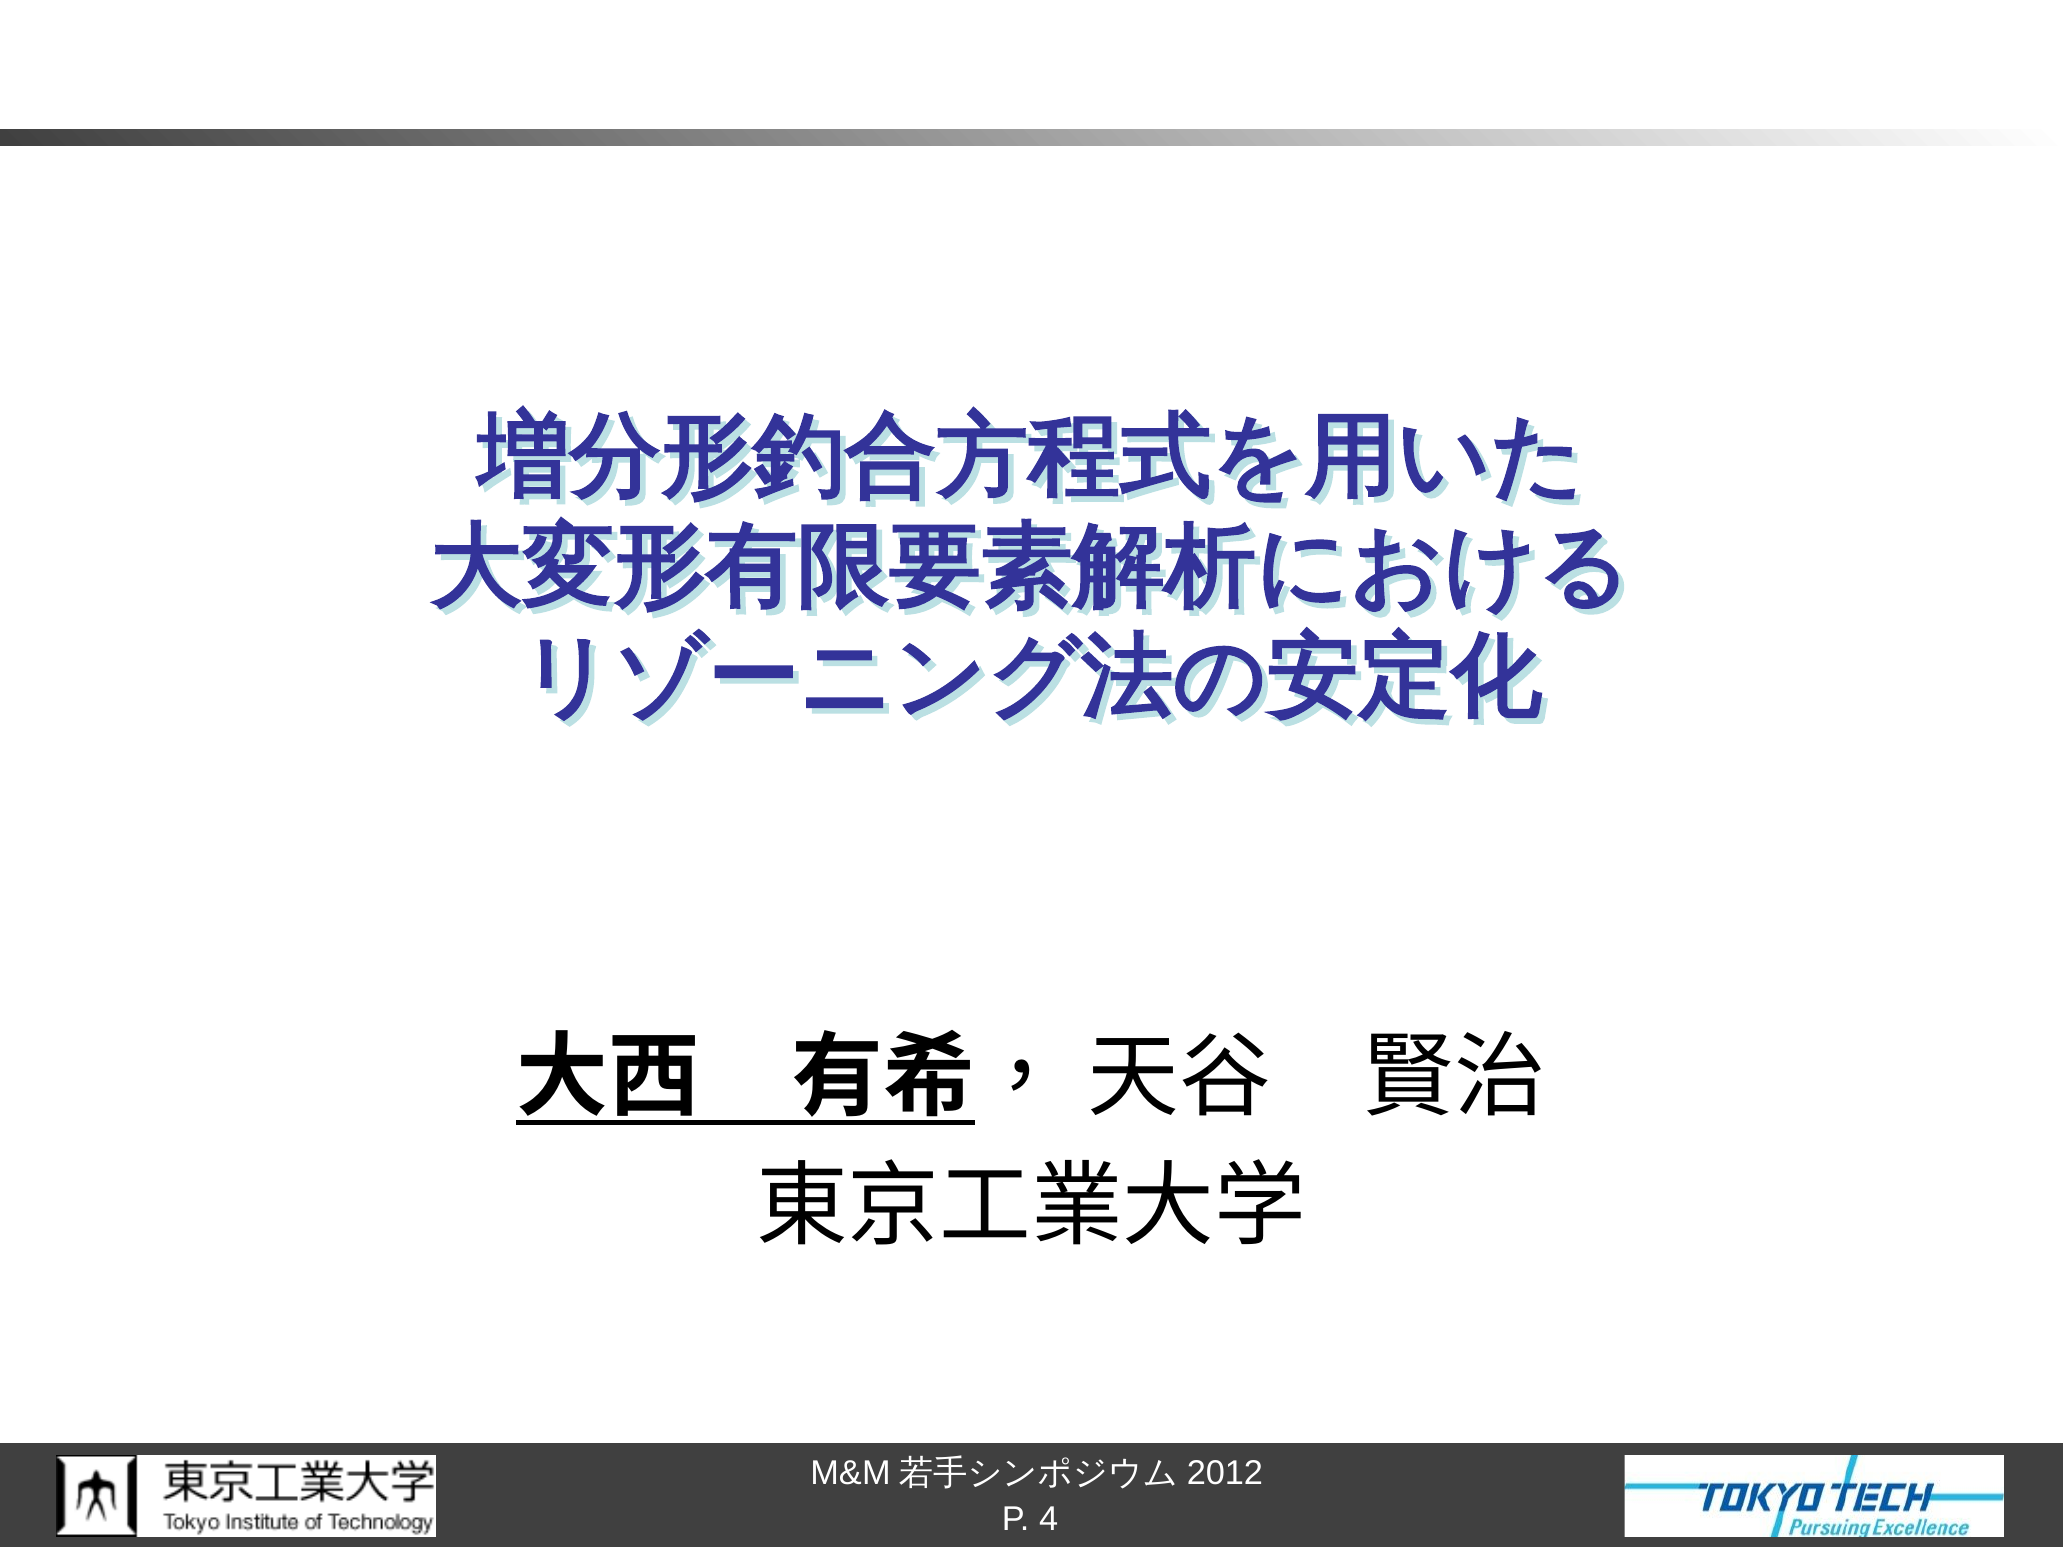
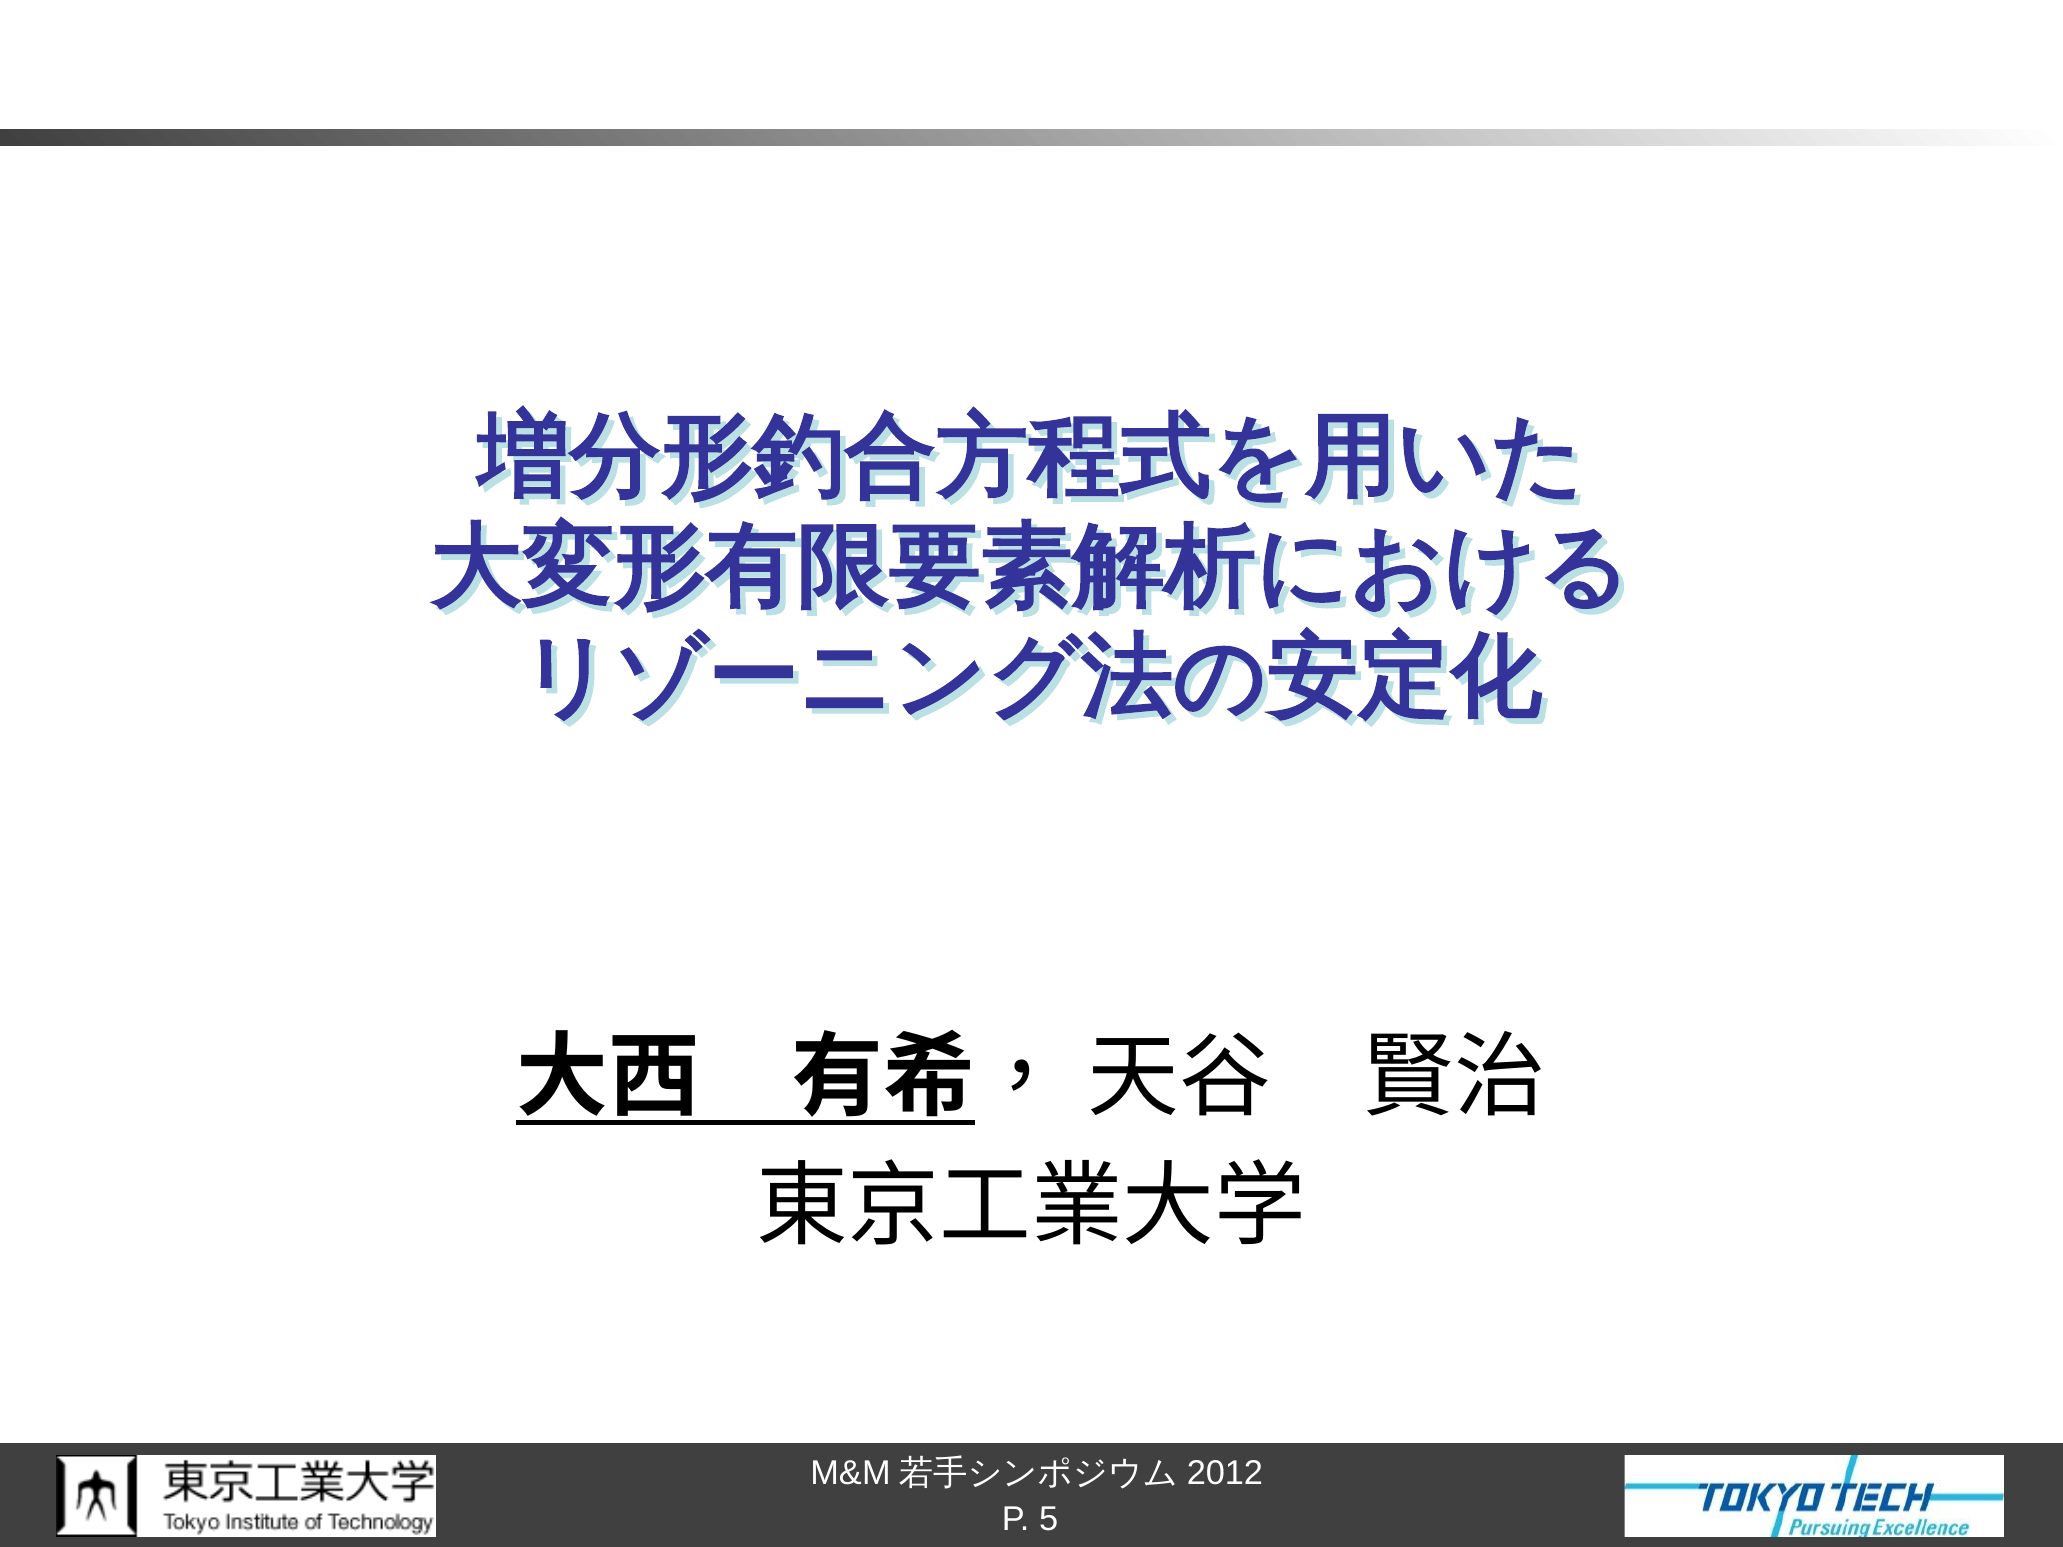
4: 4 -> 5 (1049, 1520)
